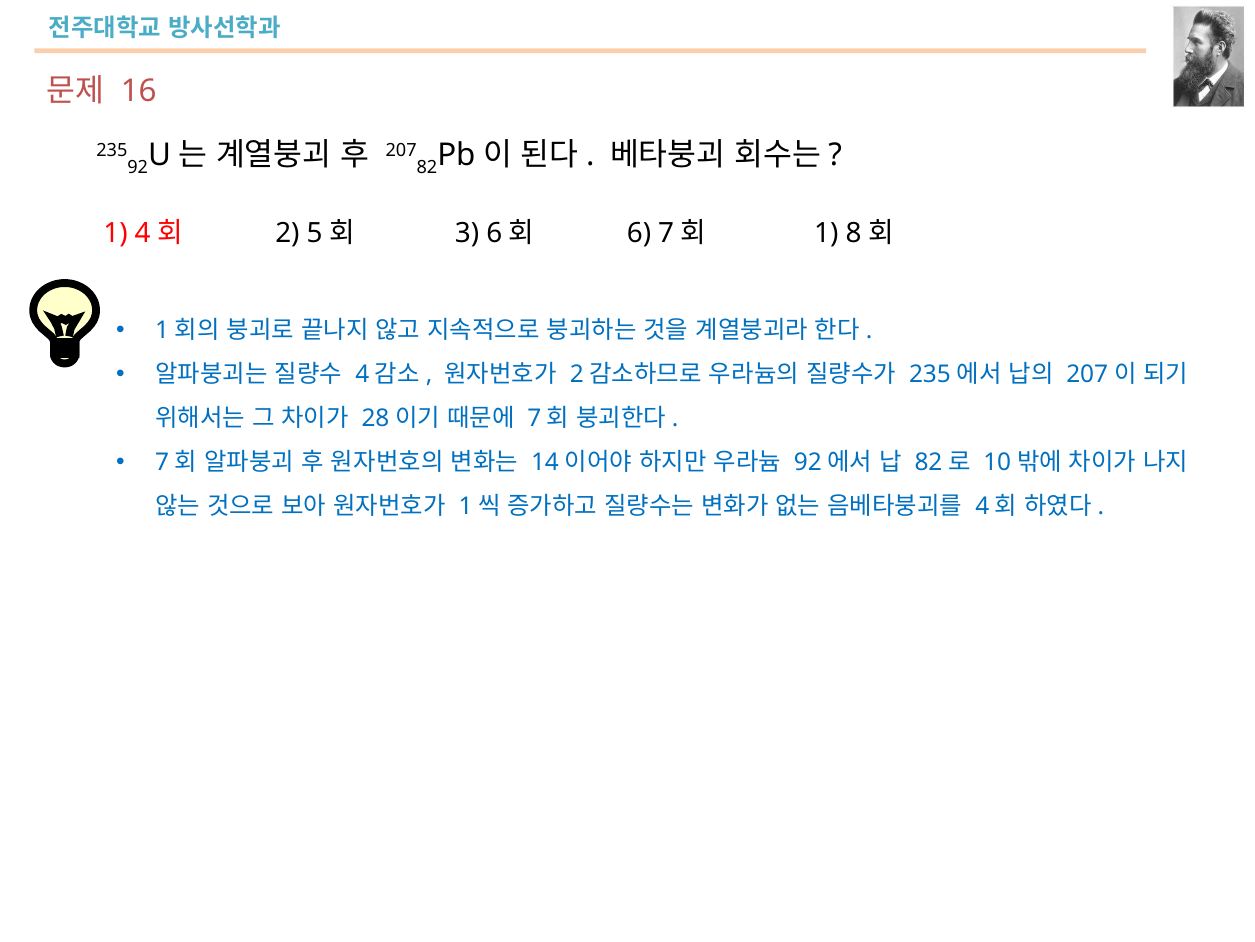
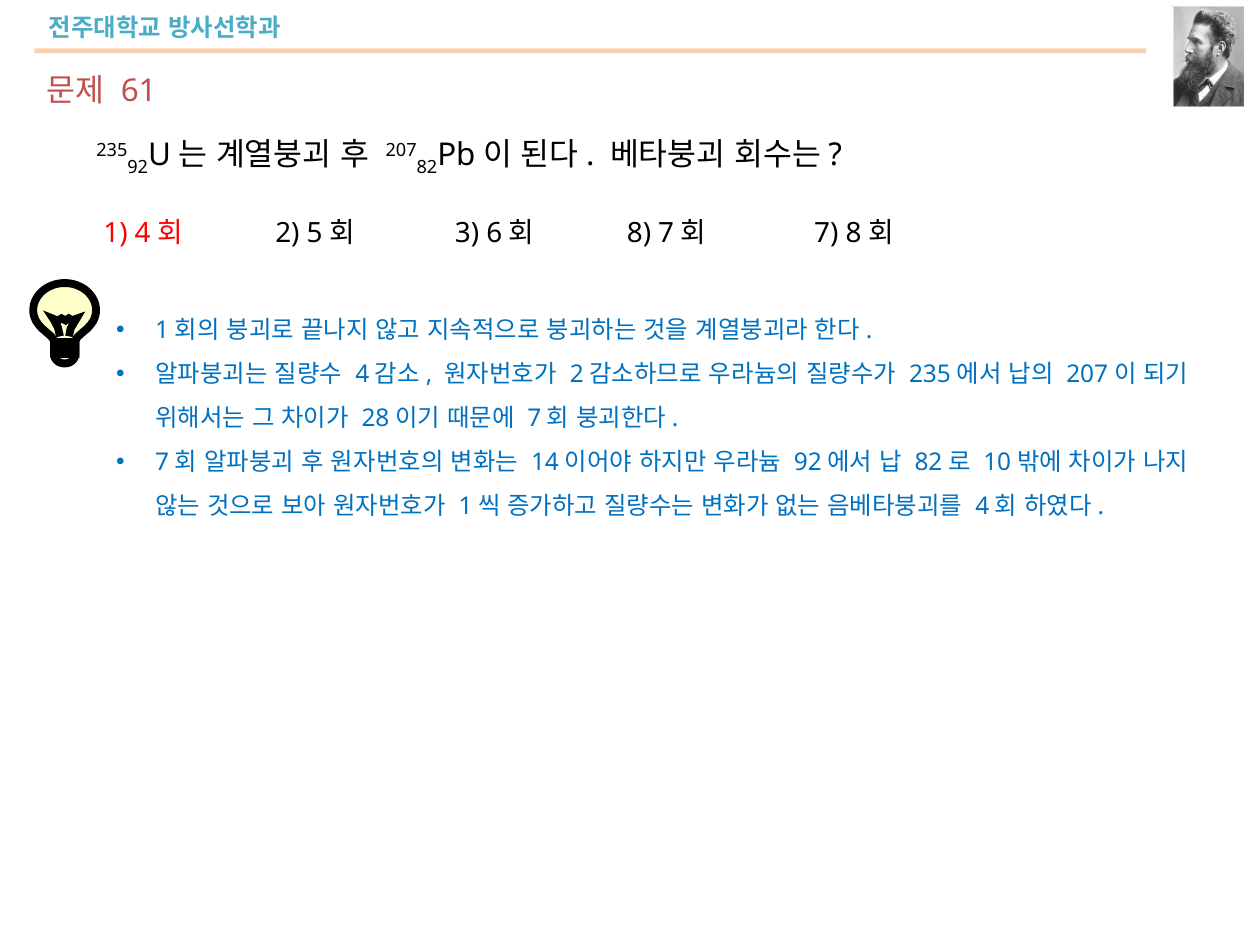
16: 16 -> 61 (139, 91)
6: 6 -> 8 (639, 233)
1: 1 -> 7 (826, 233)
